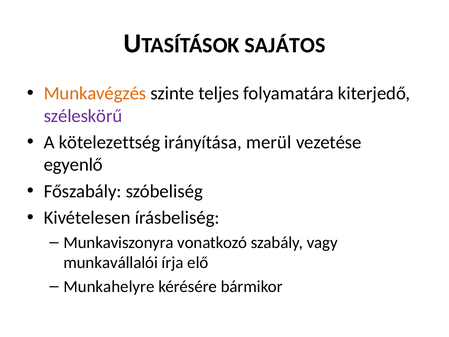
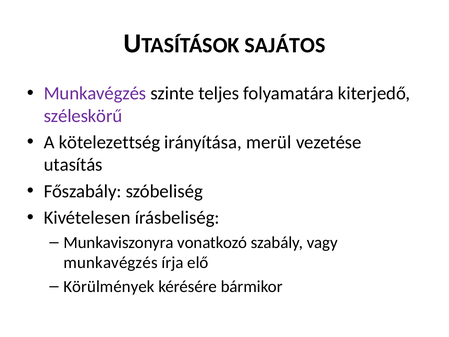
Munkavégzés colour: orange -> purple (95, 93)
egyenlő: egyenlő -> utasítás (73, 165)
munkavállalói: munkavállalói -> munkavégzés (111, 263)
Munkahelyre: Munkahelyre -> Körülmények (109, 286)
